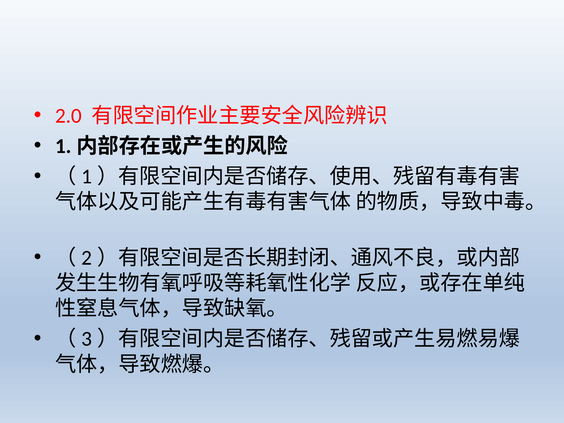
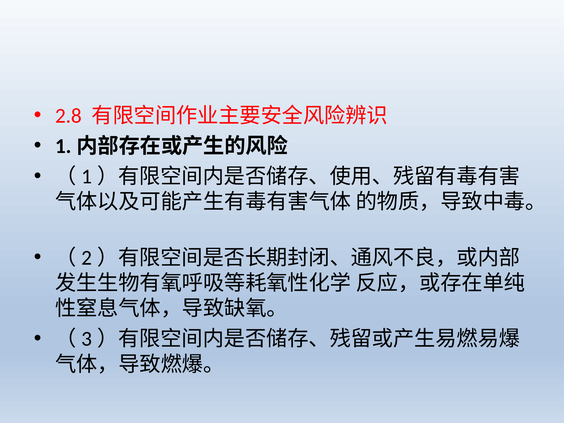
2.0: 2.0 -> 2.8 (68, 116)
